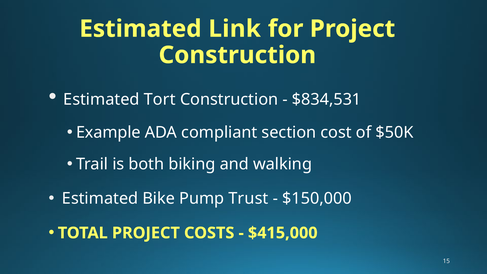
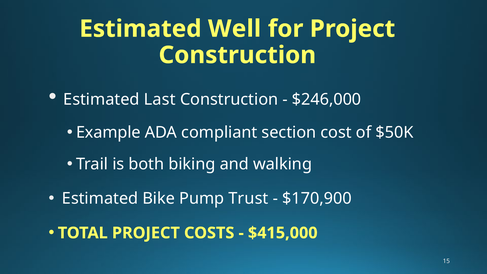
Link: Link -> Well (235, 29)
Tort: Tort -> Last (160, 99)
$834,531: $834,531 -> $246,000 (327, 99)
$150,000: $150,000 -> $170,900 (317, 199)
